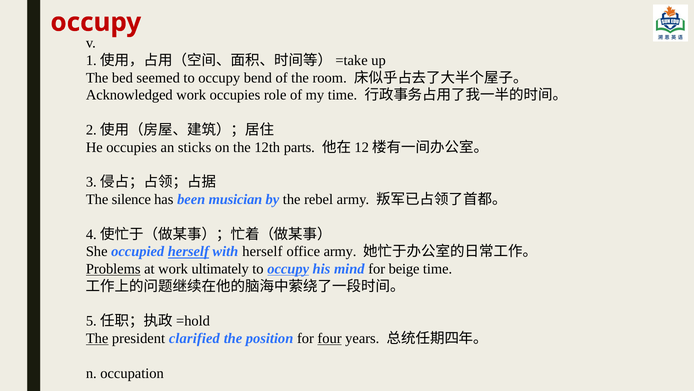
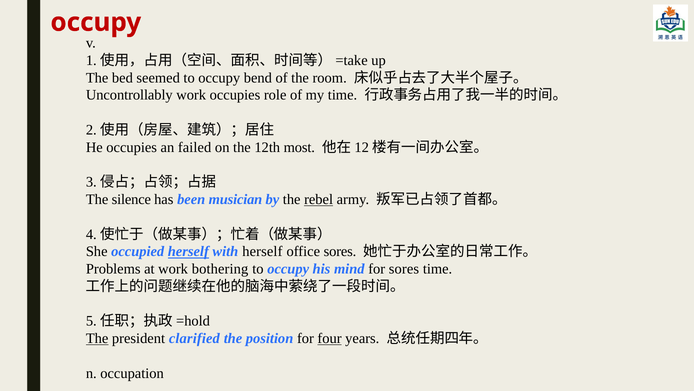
Acknowledged: Acknowledged -> Uncontrollably (129, 95)
sticks: sticks -> failed (195, 147)
parts: parts -> most (299, 147)
rebel underline: none -> present (319, 199)
office army: army -> sores (340, 251)
Problems underline: present -> none (113, 269)
ultimately: ultimately -> bothering (220, 269)
occupy underline: present -> none (288, 269)
for beige: beige -> sores (404, 269)
